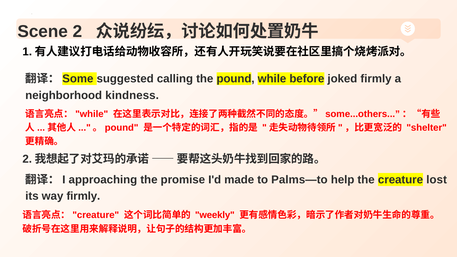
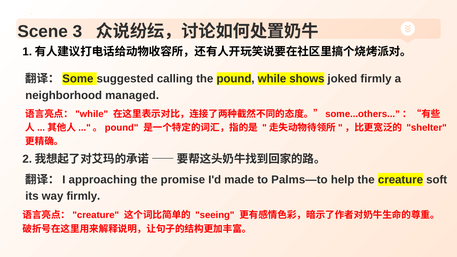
2: 2 -> 3 (77, 32)
before: before -> shows (307, 79)
kindness: kindness -> managed (132, 95)
lost: lost -> soft (437, 180)
weekly: weekly -> seeing (215, 215)
